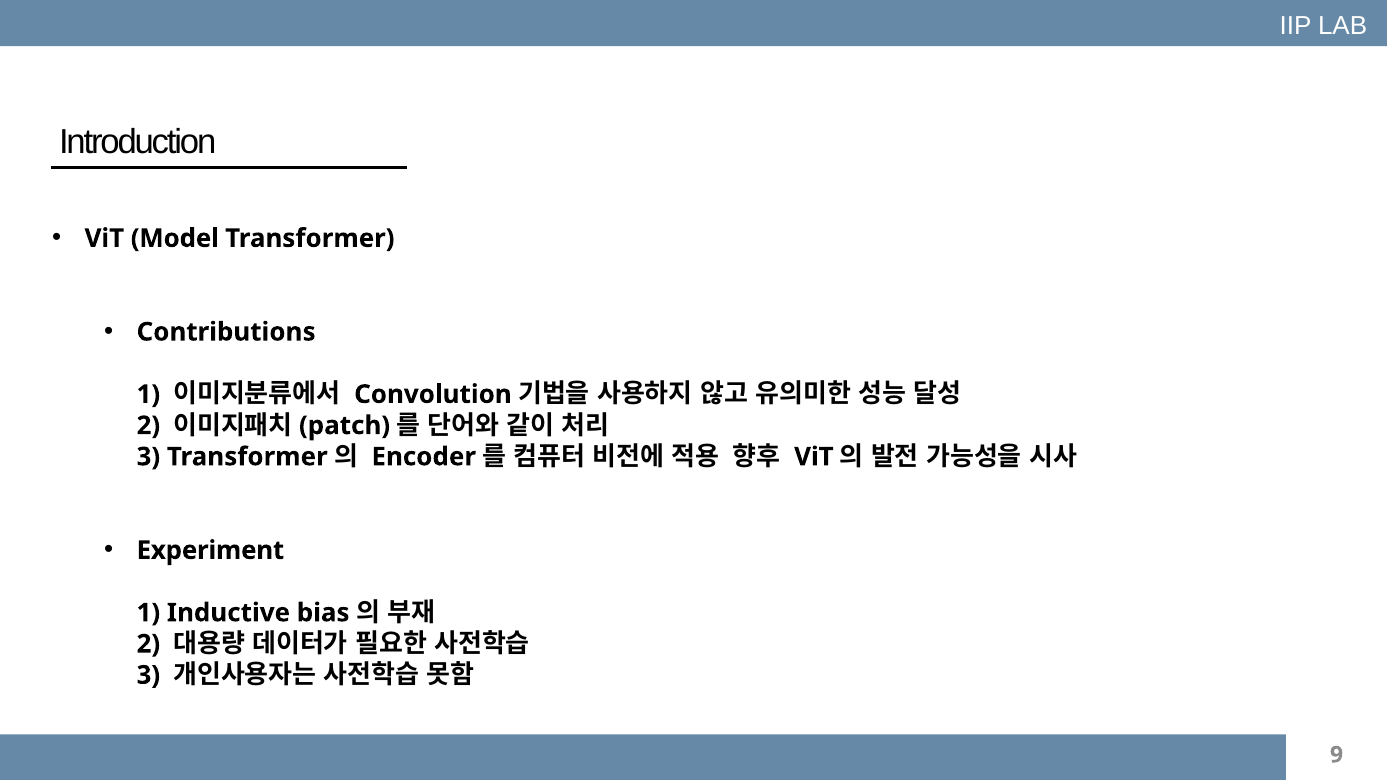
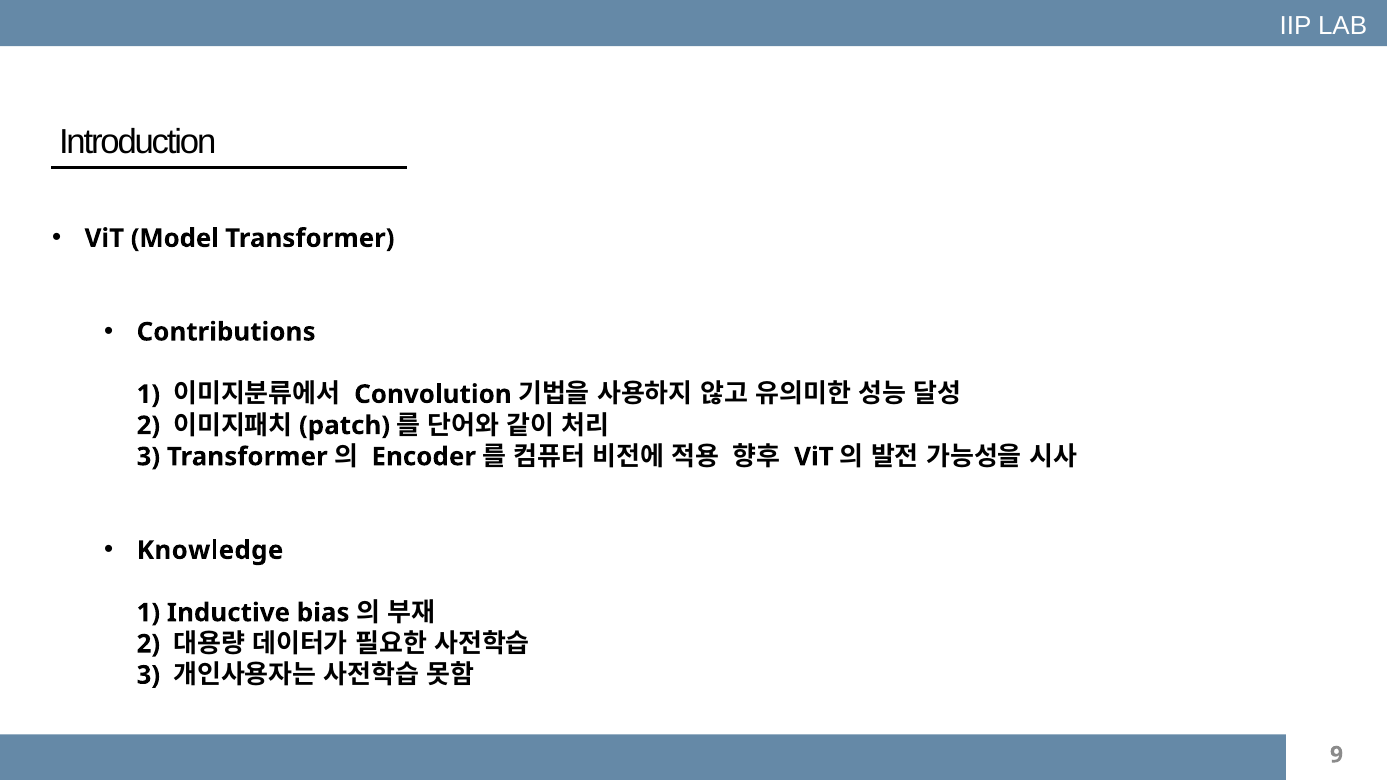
Experiment: Experiment -> Knowledge (210, 550)
